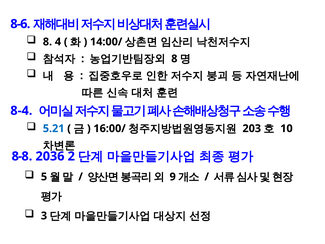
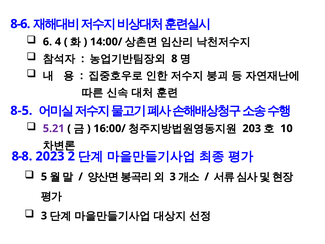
8: 8 -> 6 (47, 42)
8-4: 8-4 -> 8-5 (21, 111)
5.21 colour: blue -> purple (54, 128)
2036: 2036 -> 2023 (50, 156)
9: 9 -> 3 (173, 177)
